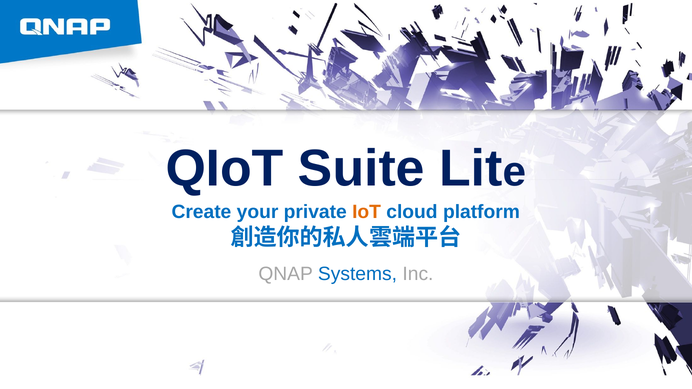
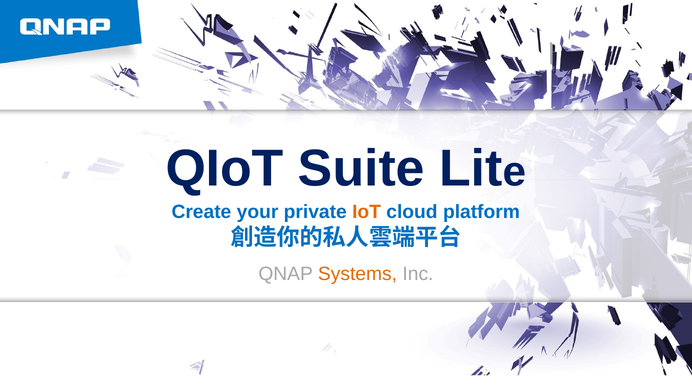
Systems colour: blue -> orange (358, 274)
